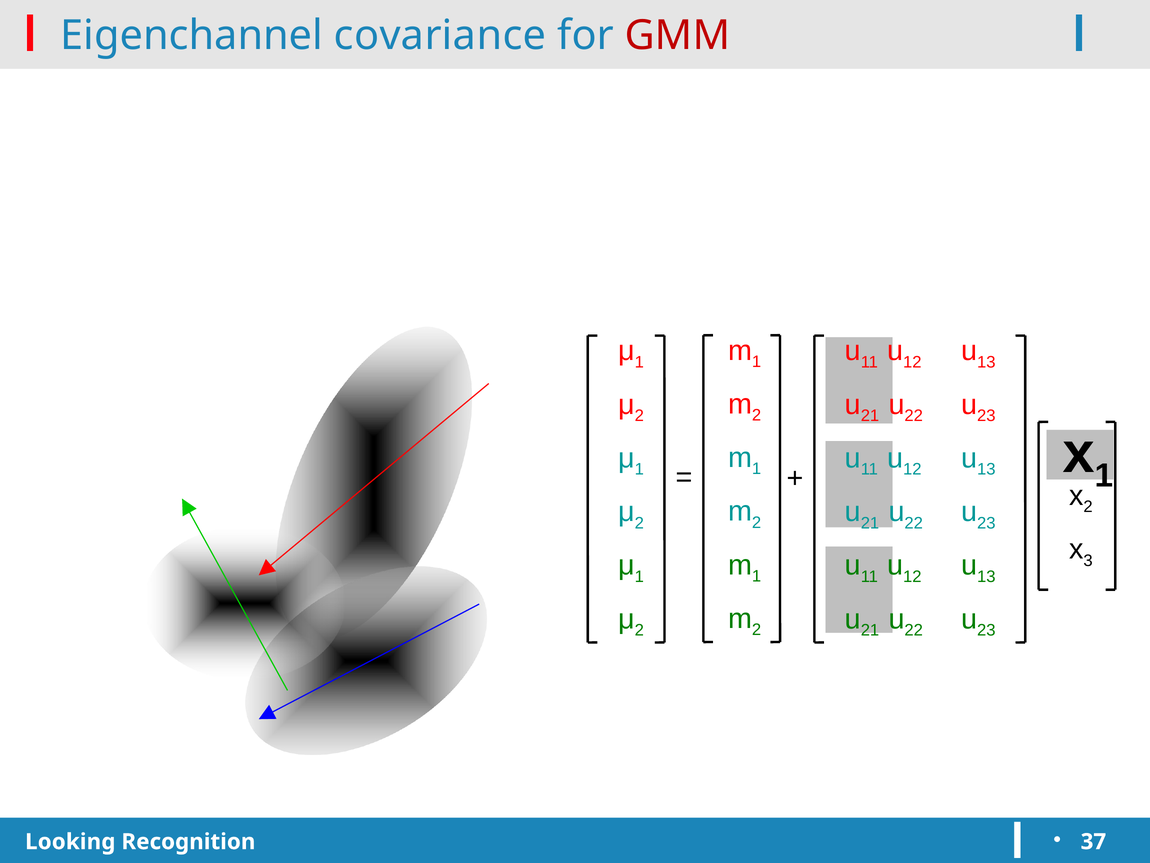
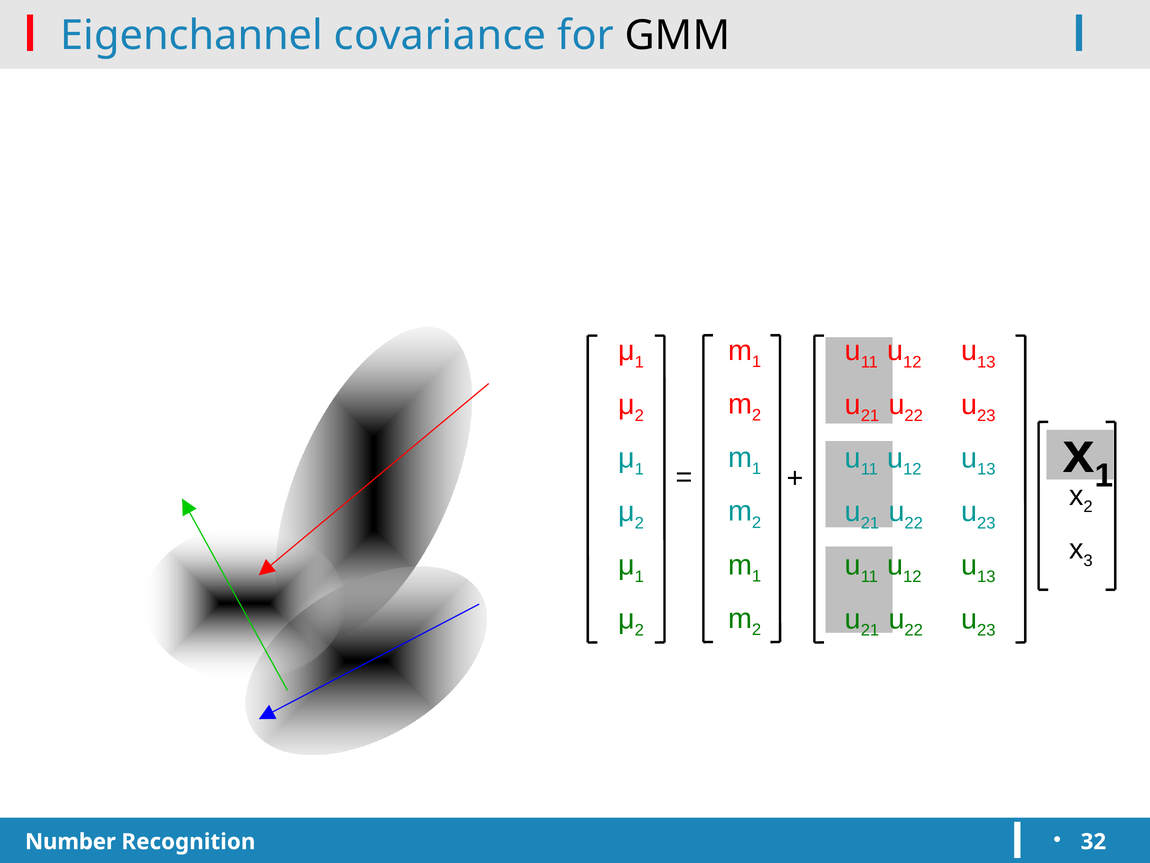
GMM colour: red -> black (677, 36)
Looking: Looking -> Number (70, 841)
37: 37 -> 32 (1093, 841)
